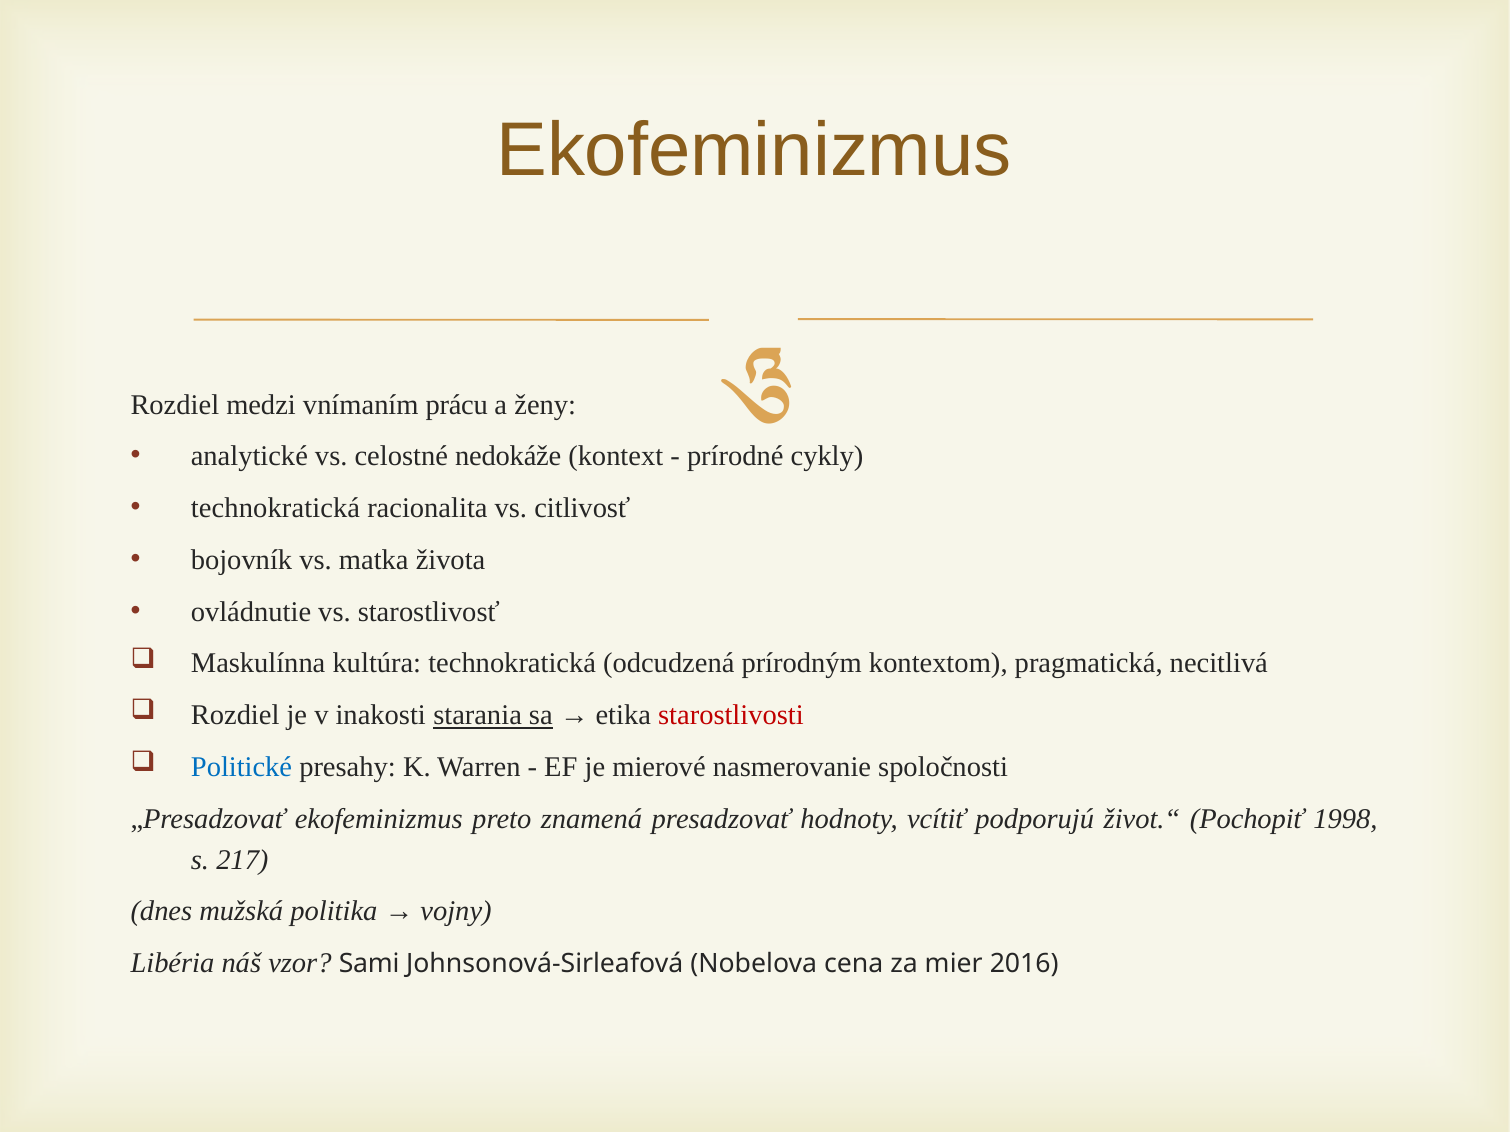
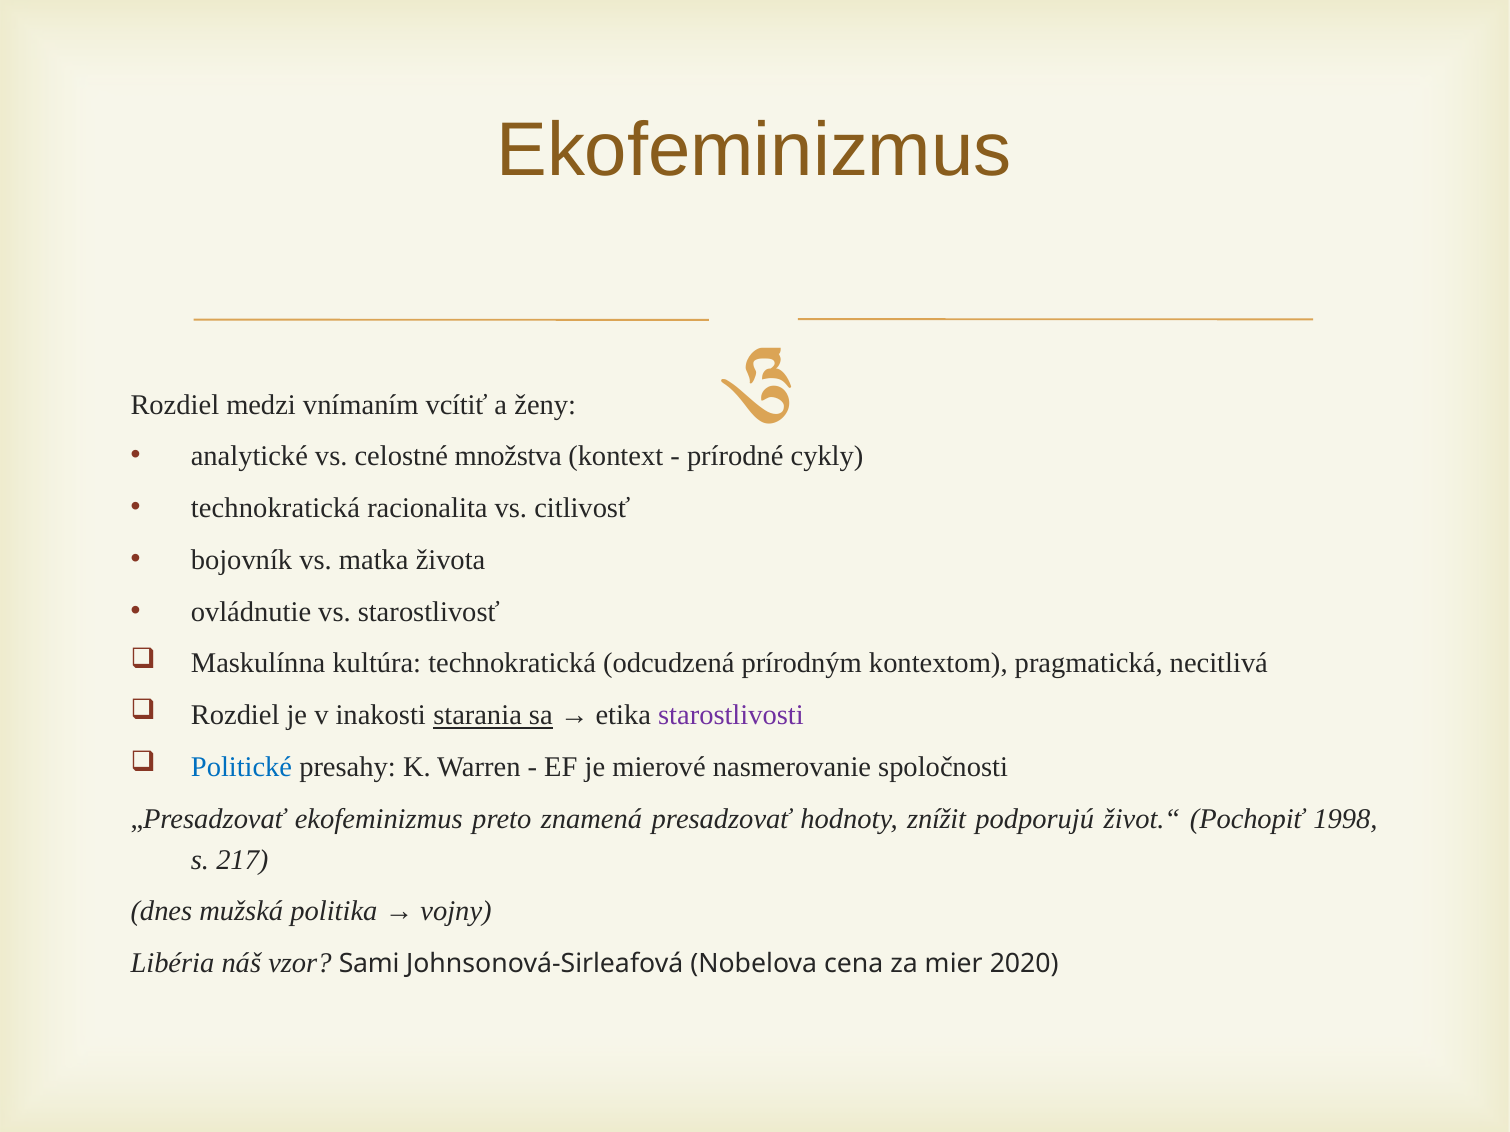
prácu: prácu -> vcítiť (457, 405)
nedokáže: nedokáže -> množstva (508, 456)
starostlivosti colour: red -> purple (731, 715)
vcítiť: vcítiť -> znížit (937, 819)
2016: 2016 -> 2020 (1024, 964)
